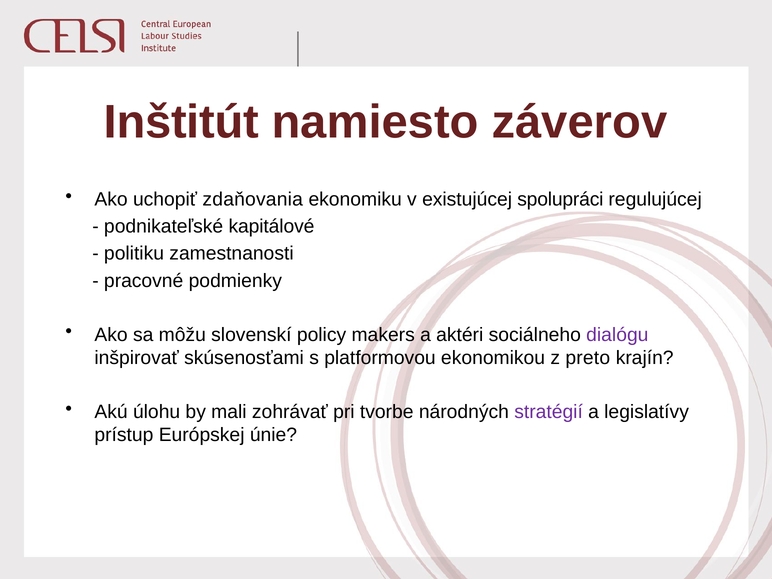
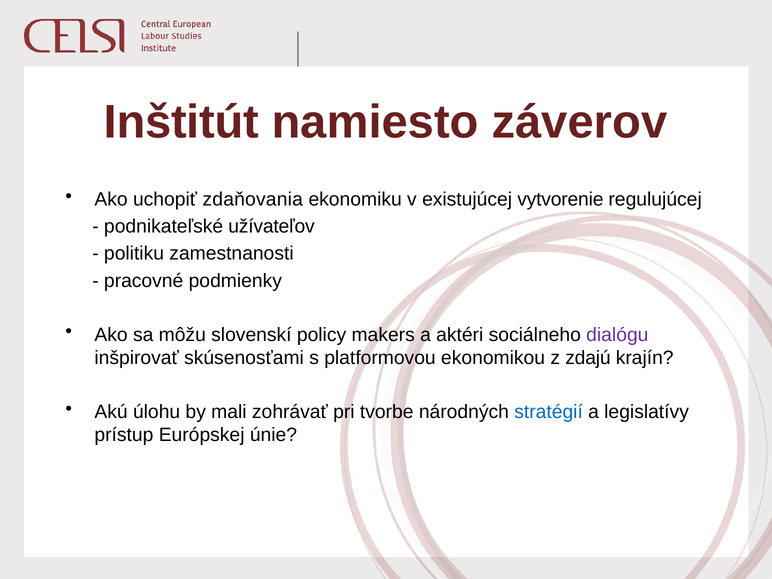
spolupráci: spolupráci -> vytvorenie (560, 200)
kapitálové: kapitálové -> užívateľov (272, 227)
preto: preto -> zdajú (588, 358)
stratégií colour: purple -> blue (549, 412)
